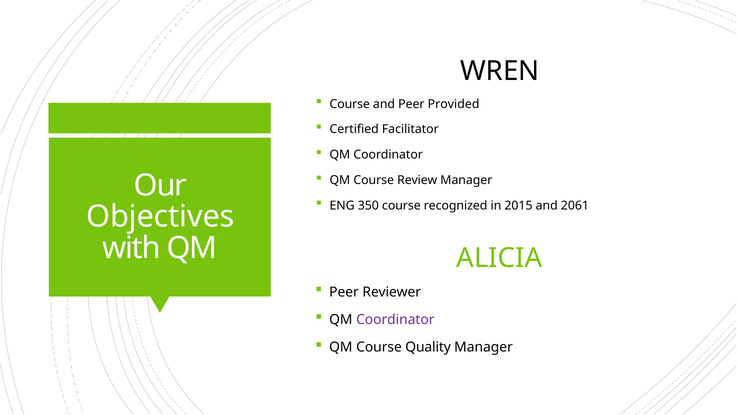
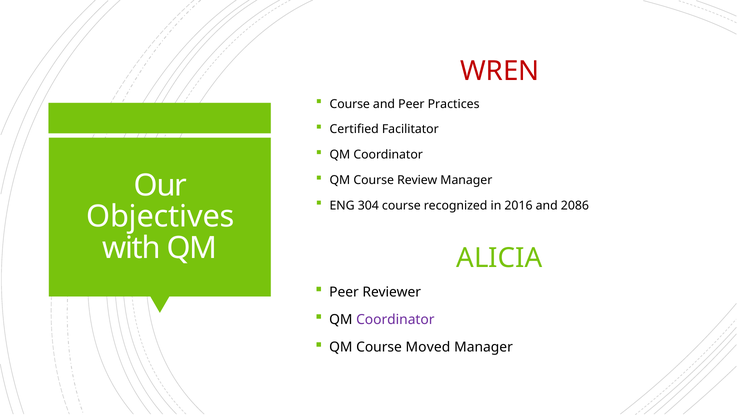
WREN colour: black -> red (500, 71)
Provided: Provided -> Practices (454, 104)
350: 350 -> 304 (368, 206)
2015: 2015 -> 2016 (519, 206)
2061: 2061 -> 2086 (575, 206)
Quality: Quality -> Moved (428, 347)
